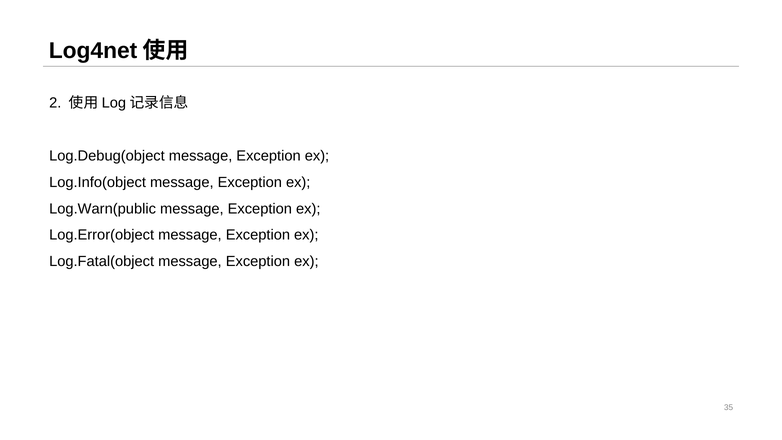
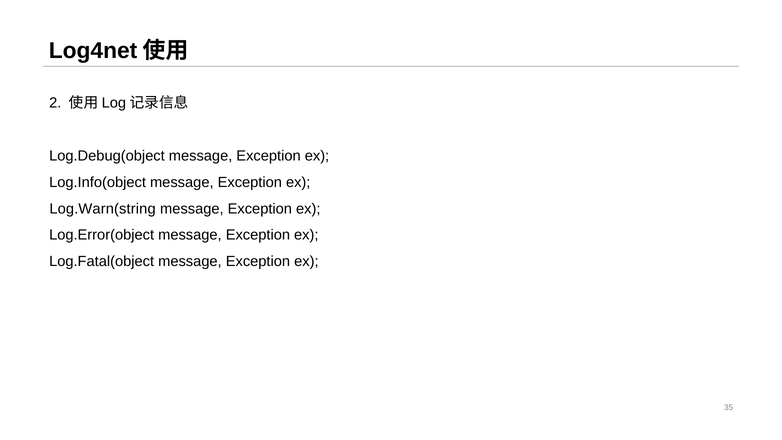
Log.Warn(public: Log.Warn(public -> Log.Warn(string (103, 209)
